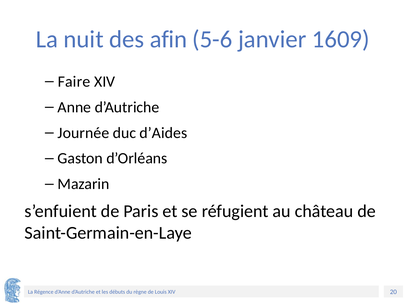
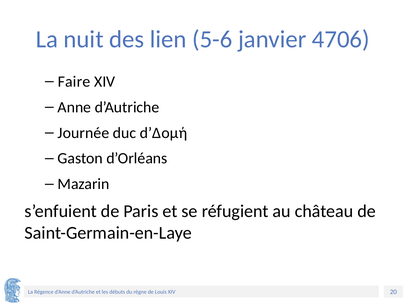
afin: afin -> lien (168, 39)
1609: 1609 -> 4706 (341, 39)
d’Aides: d’Aides -> d’Δομή (163, 133)
